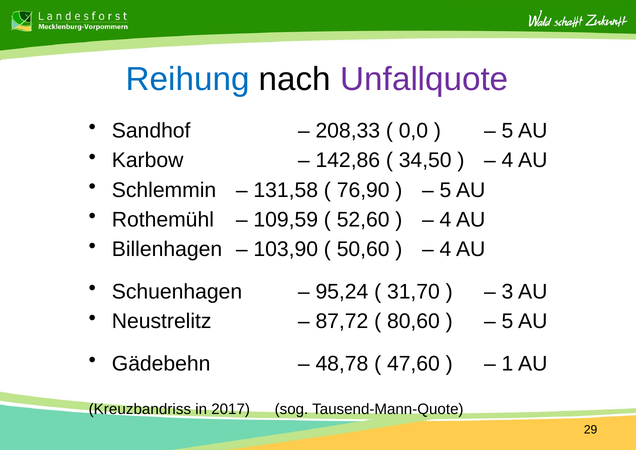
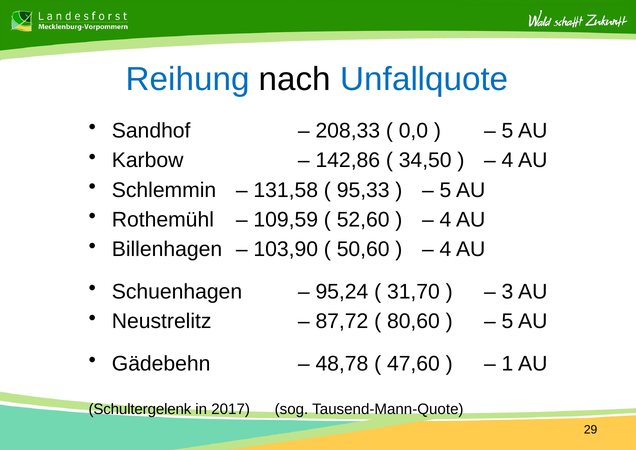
Unfallquote colour: purple -> blue (424, 79)
76,90: 76,90 -> 95,33 (363, 190)
Kreuzbandriss: Kreuzbandriss -> Schultergelenk (140, 409)
